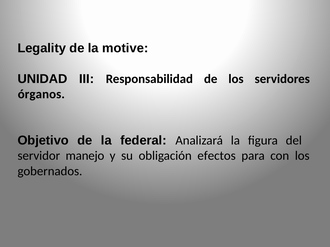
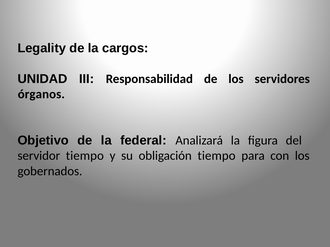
motive: motive -> cargos (125, 48)
servidor manejo: manejo -> tiempo (85, 156)
obligación efectos: efectos -> tiempo (217, 156)
